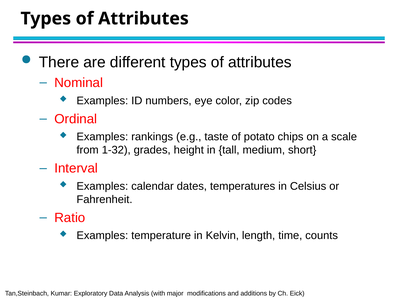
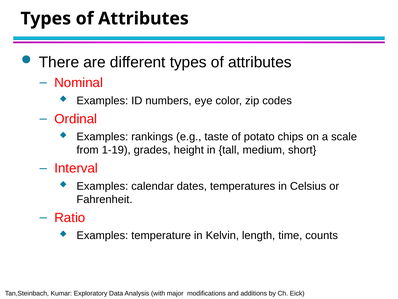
1-32: 1-32 -> 1-19 (116, 150)
